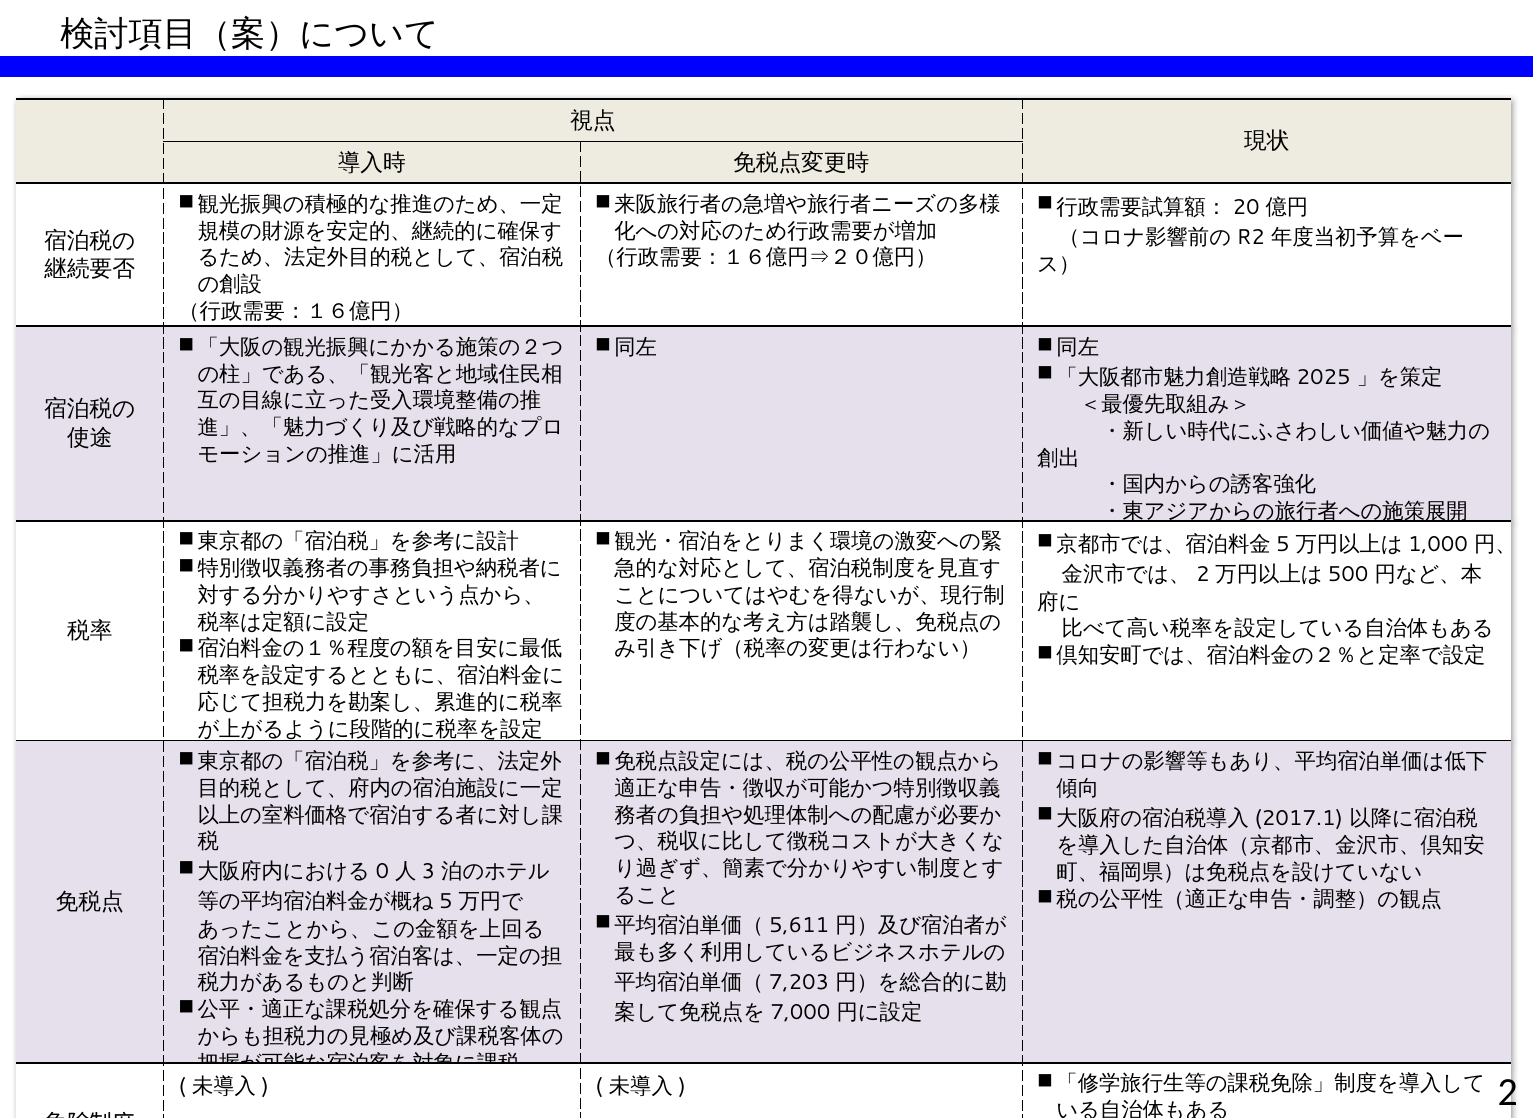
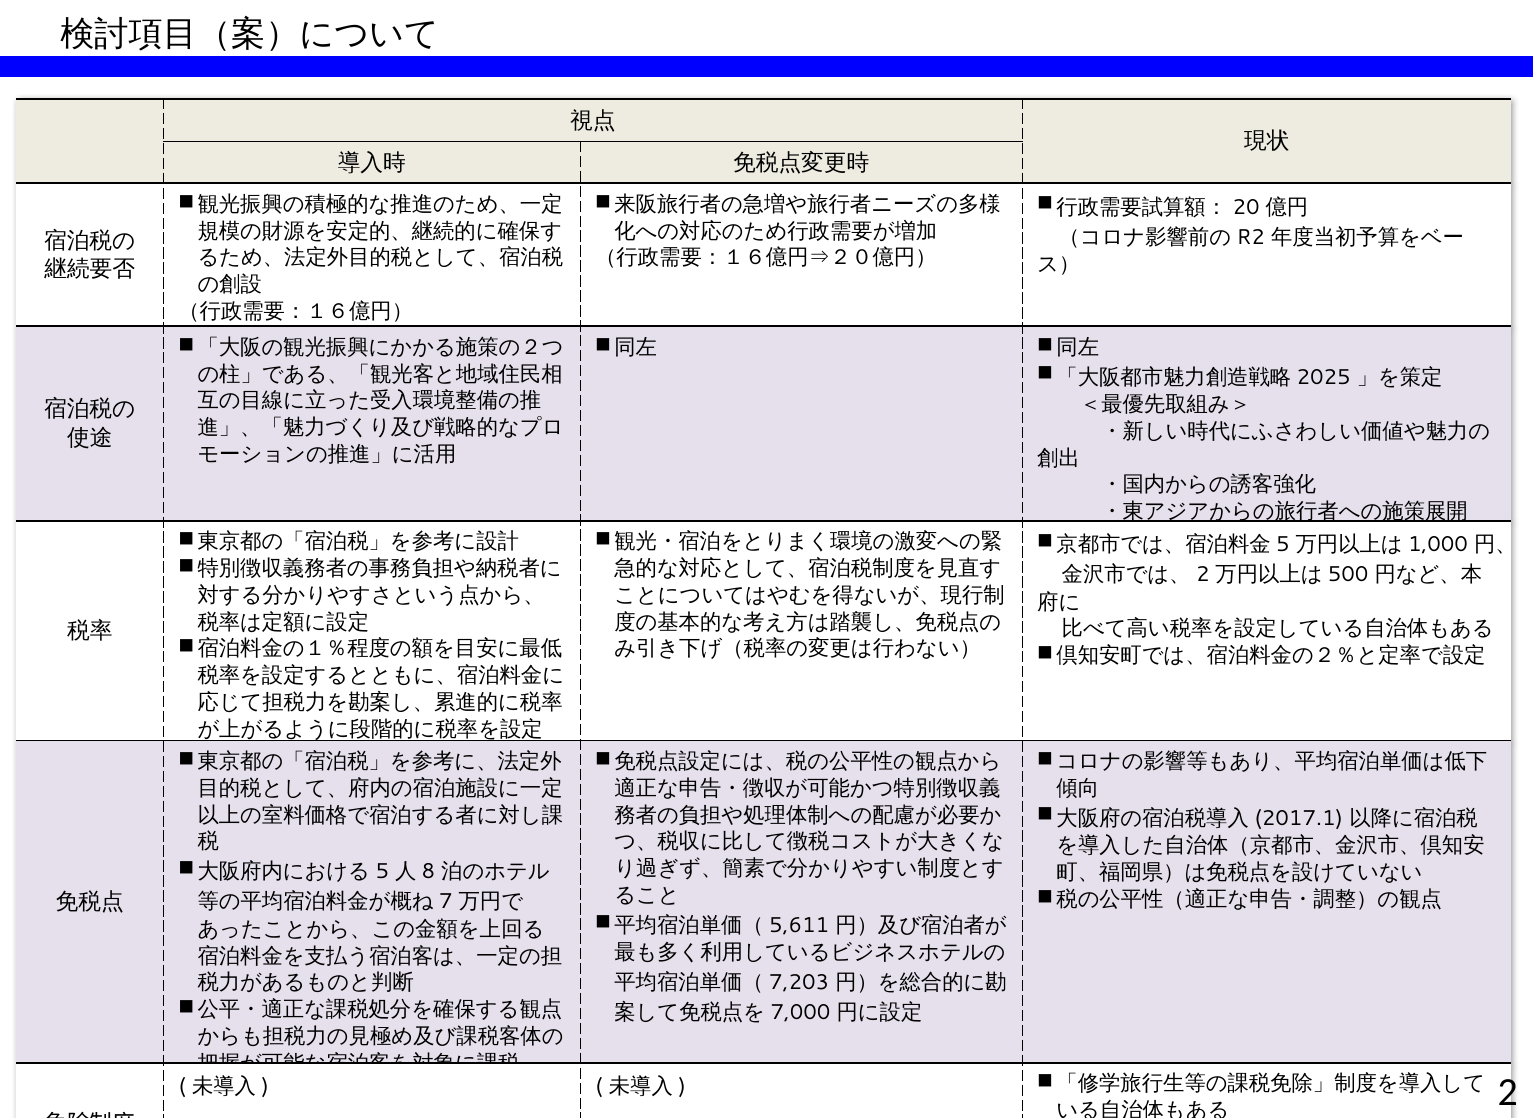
0: 0 -> 5 (382, 871)
3: 3 -> 8 (429, 871)
5: 5 -> 7 (446, 901)
